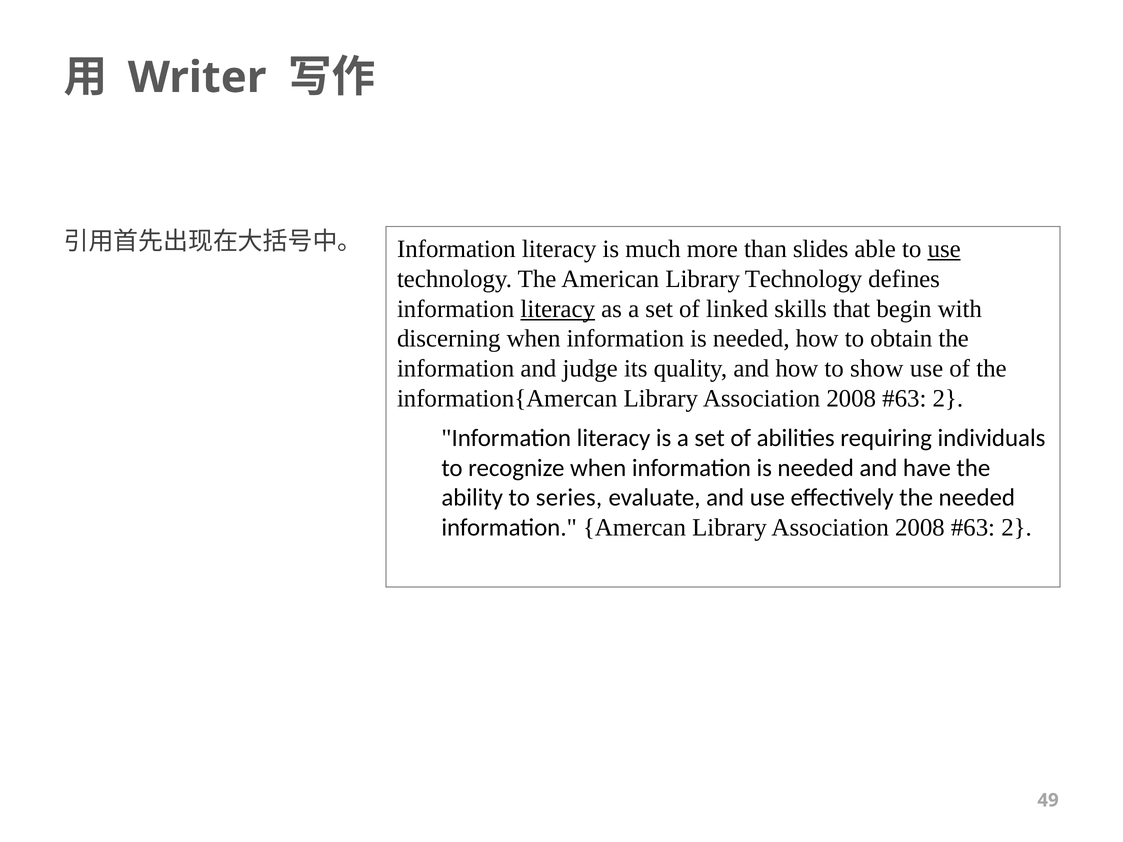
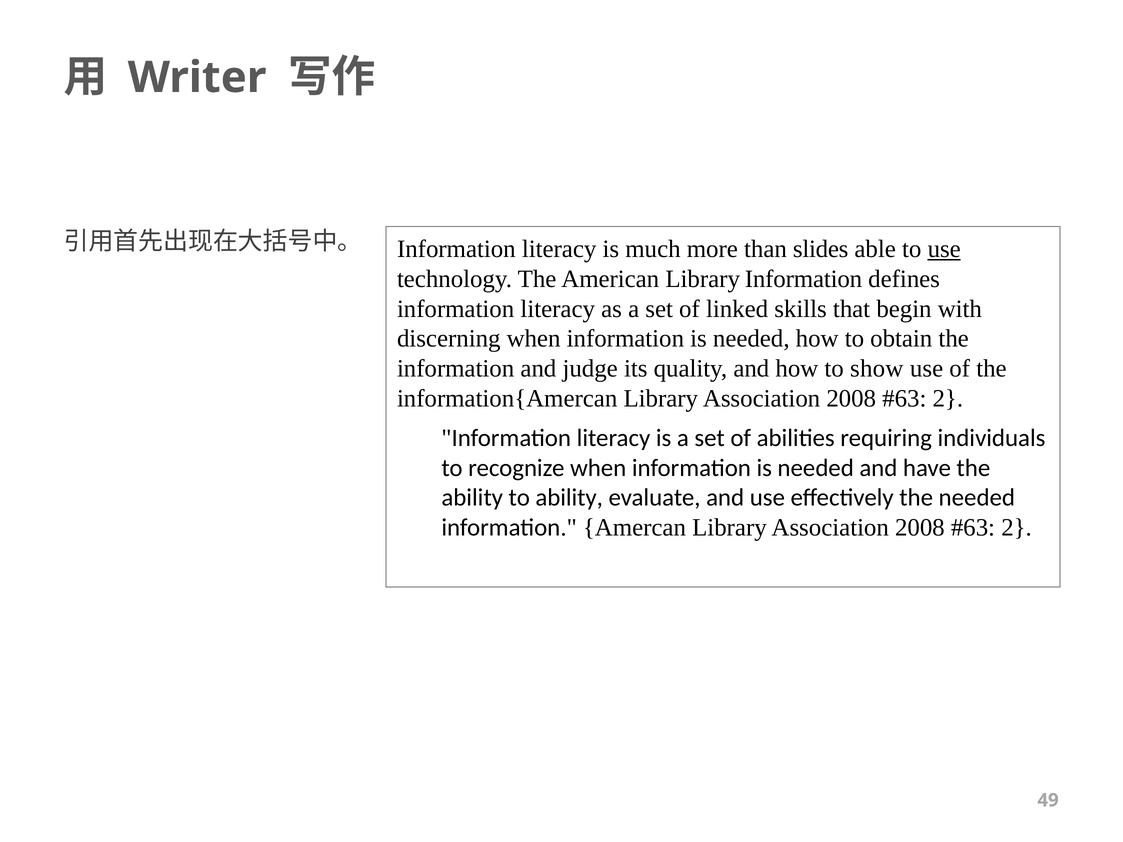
Library Technology: Technology -> Information (803, 279)
literacy underline: present -> none (558, 309)
to series: series -> ability (569, 498)
